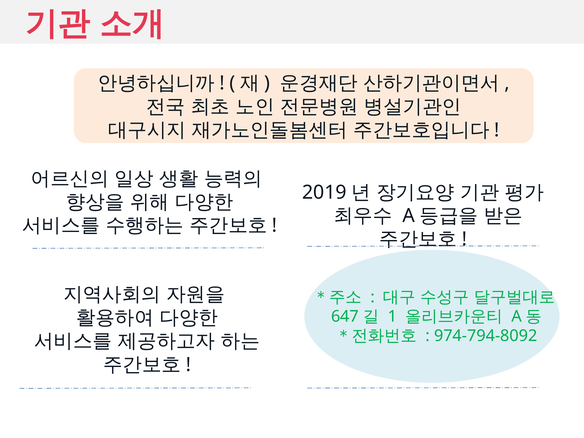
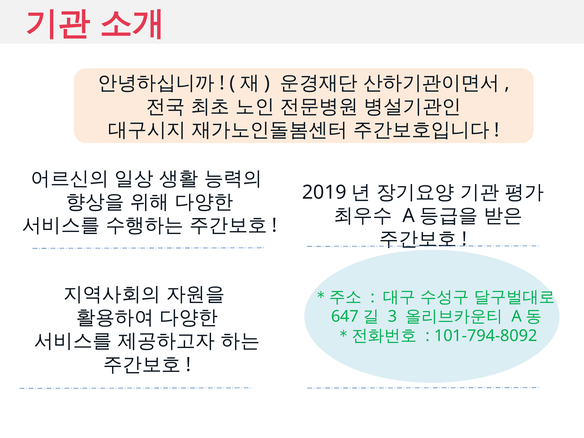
1: 1 -> 3 (392, 316)
974-794-8092: 974-794-8092 -> 101-794-8092 (486, 336)
